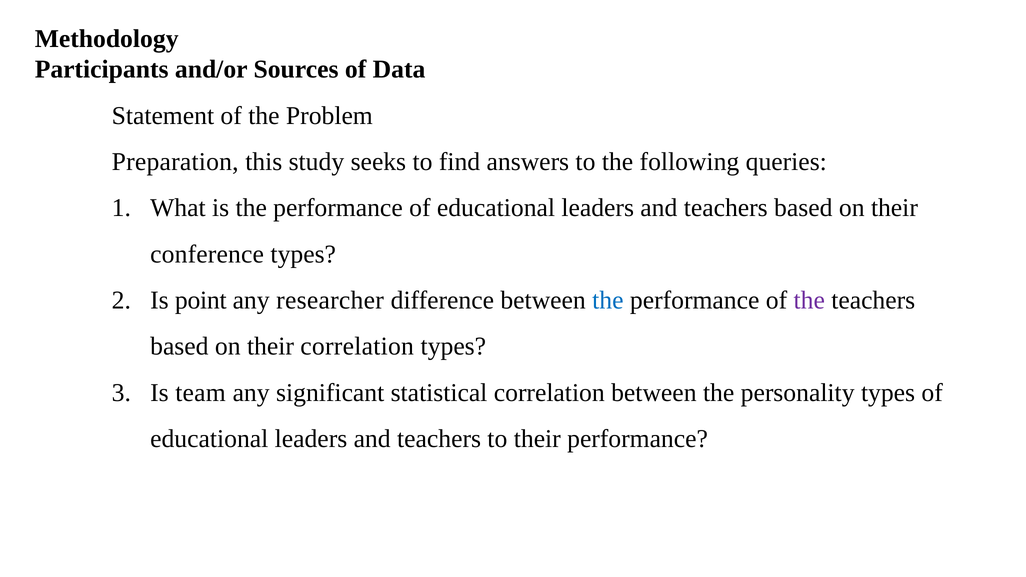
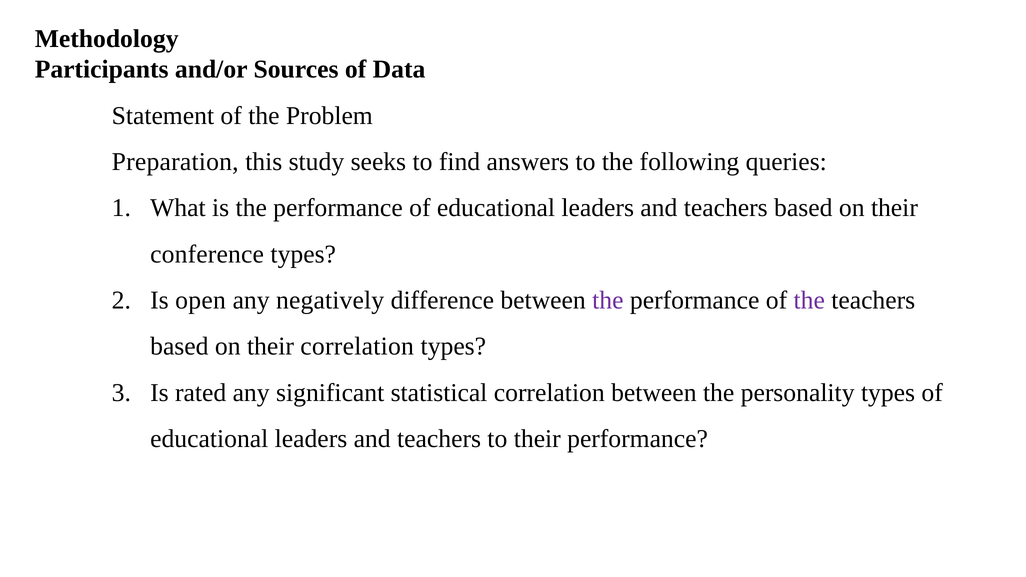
point: point -> open (201, 300)
researcher: researcher -> negatively (330, 300)
the colour: blue -> purple (608, 300)
team: team -> rated (201, 393)
